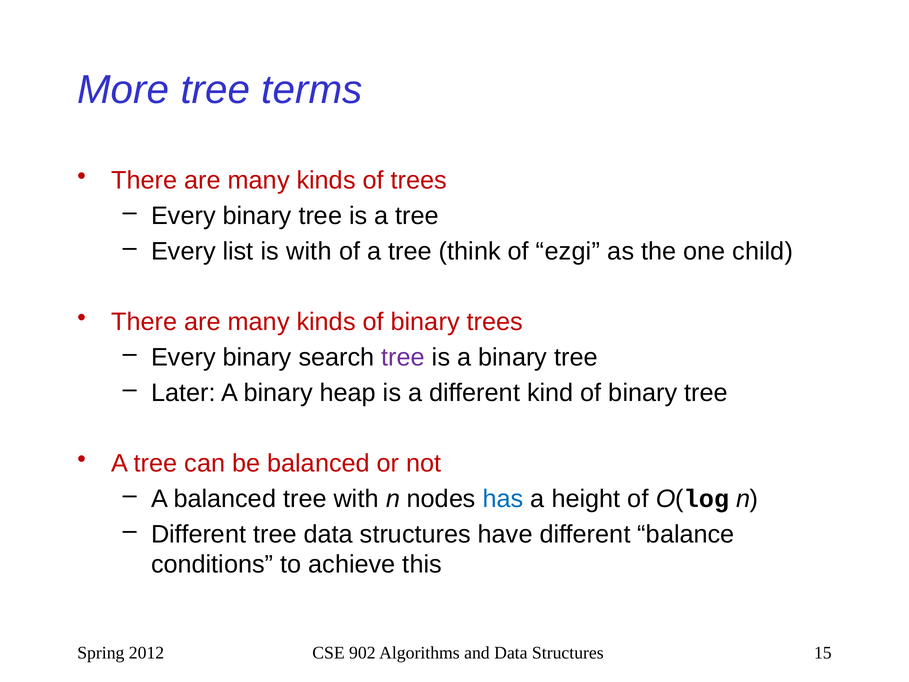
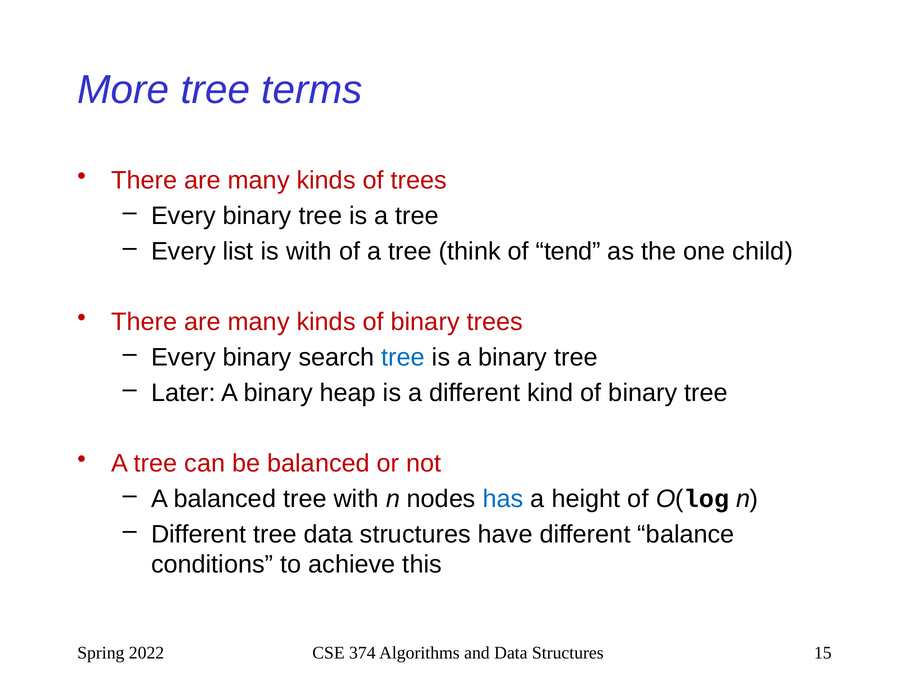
ezgi: ezgi -> tend (568, 251)
tree colour: purple -> blue (403, 357)
2012: 2012 -> 2022 (147, 653)
902: 902 -> 374 (362, 653)
